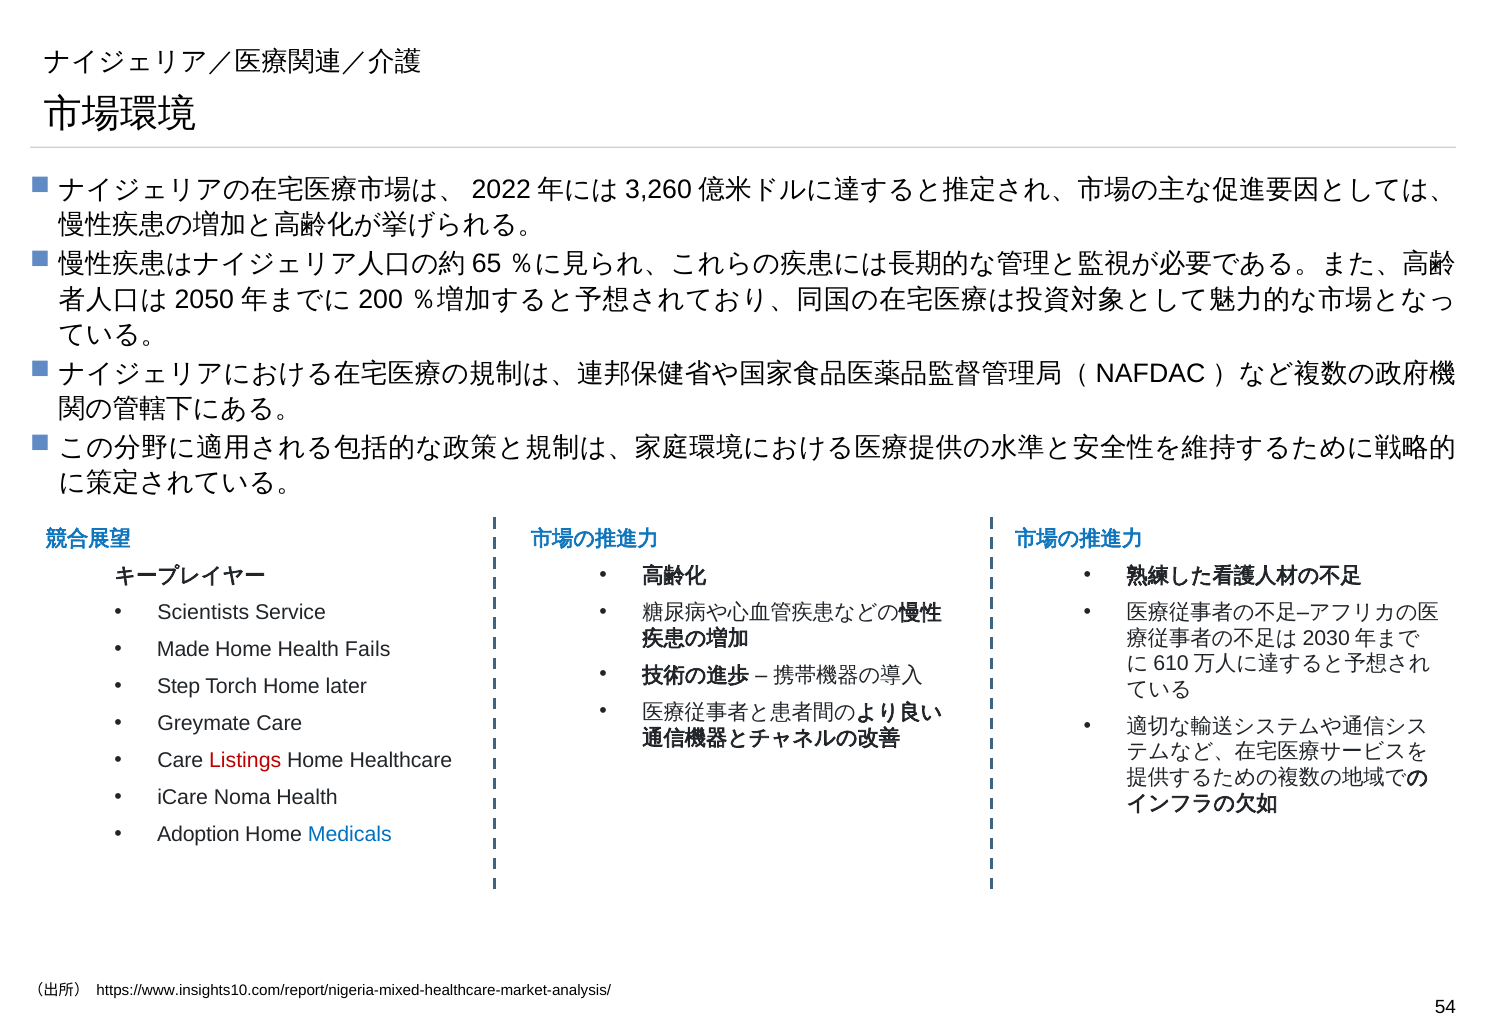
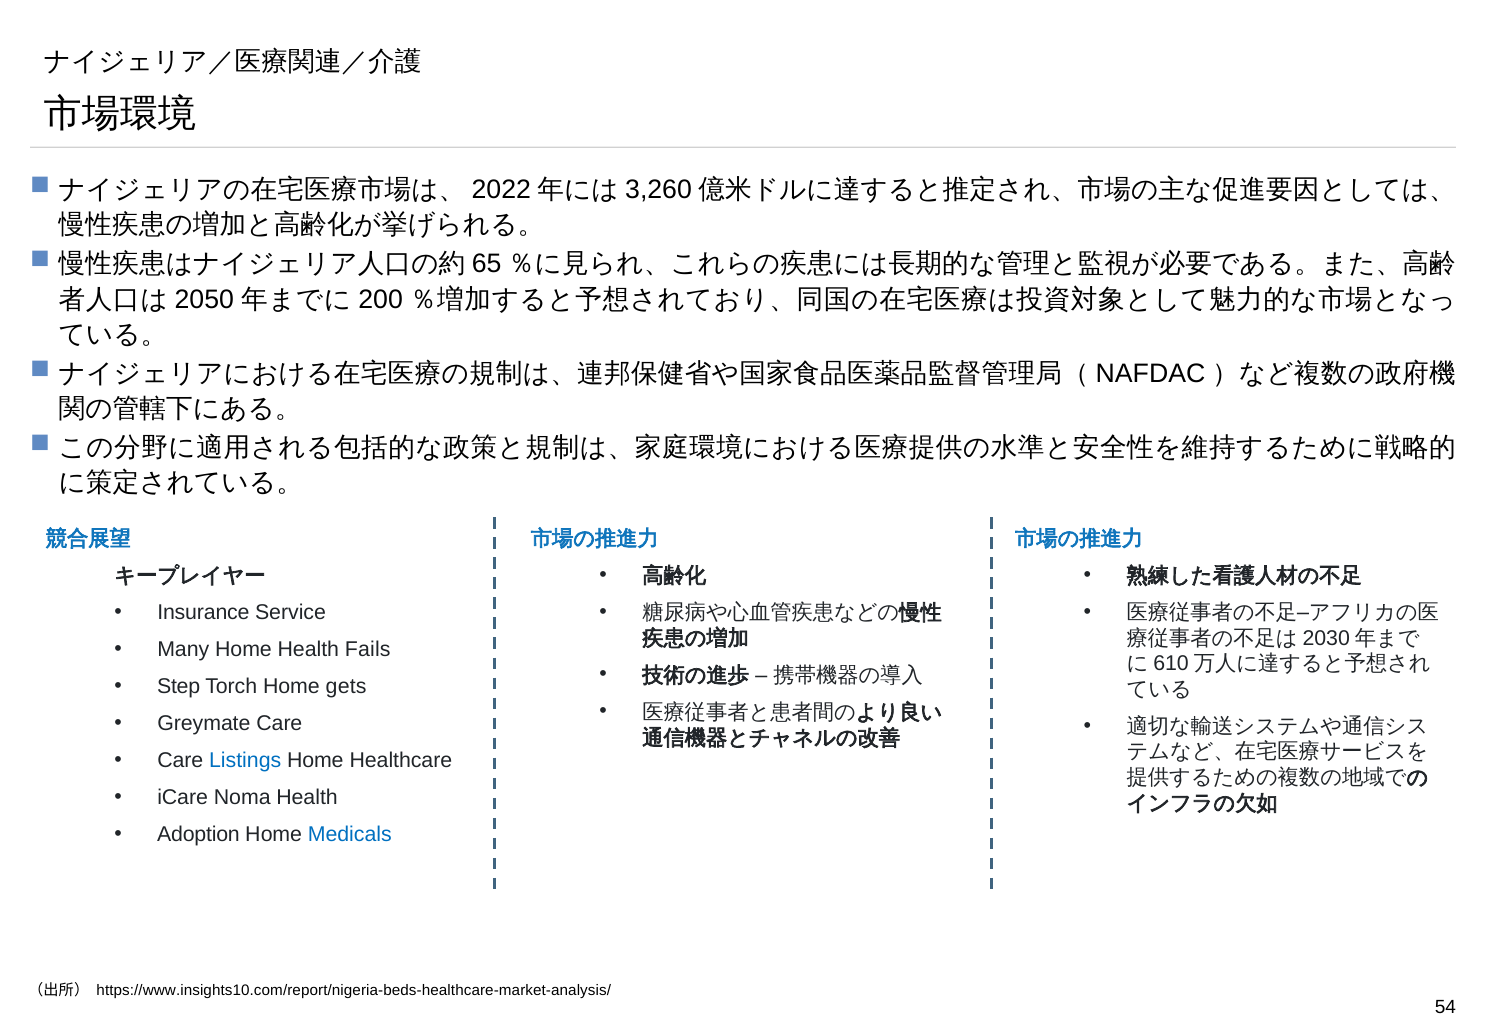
Scientists: Scientists -> Insurance (203, 612)
Made: Made -> Many (183, 649)
later: later -> gets (346, 686)
Listings colour: red -> blue (245, 760)
https://www.insights10.com/report/nigeria-mixed-healthcare-market-analysis/: https://www.insights10.com/report/nigeria-mixed-healthcare-market-analysis/ -> https://www.insights10.com/report/nigeria-beds-healthcare-market-analysis/ (354, 991)
